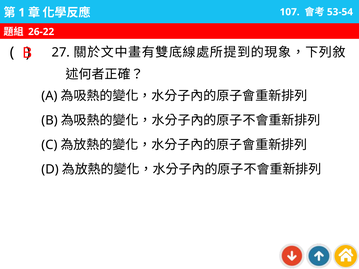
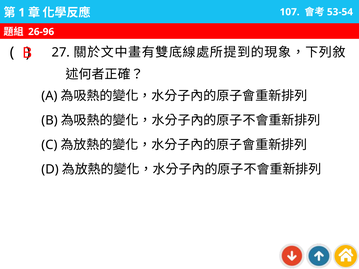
26-22: 26-22 -> 26-96 (41, 32)
